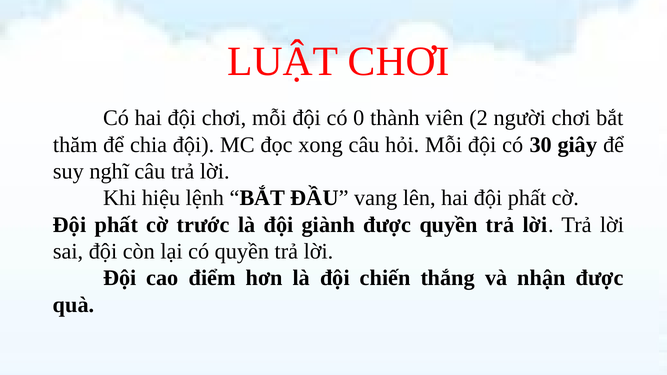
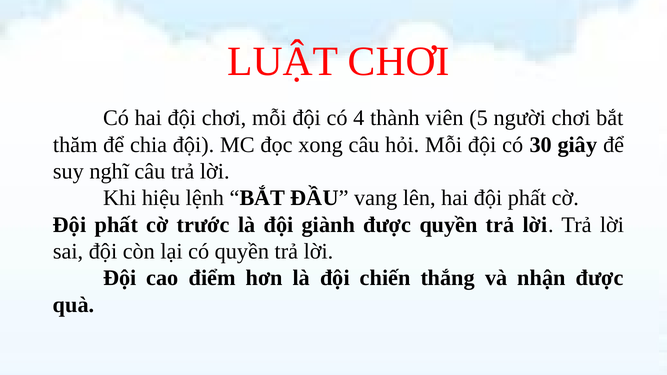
0: 0 -> 4 (359, 118)
2: 2 -> 5 (479, 118)
